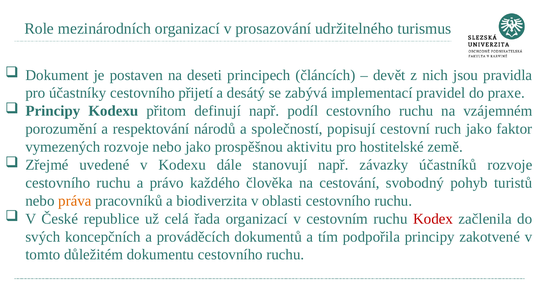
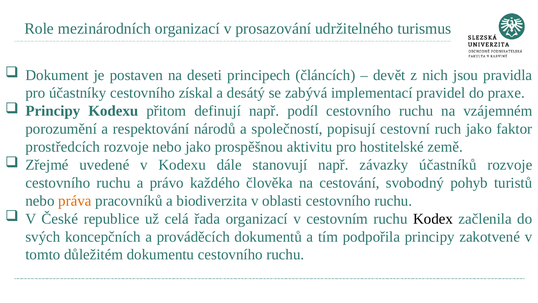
přijetí: přijetí -> získal (196, 93)
vymezených: vymezených -> prostředcích (63, 147)
Kodex colour: red -> black (433, 219)
